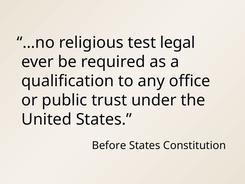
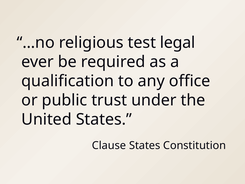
Before: Before -> Clause (109, 145)
